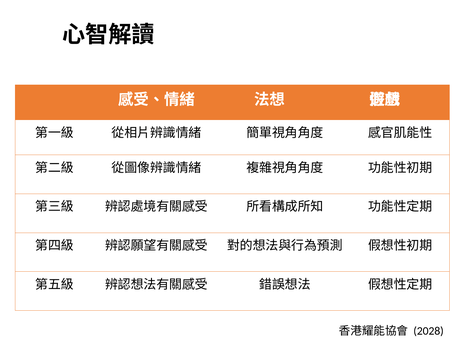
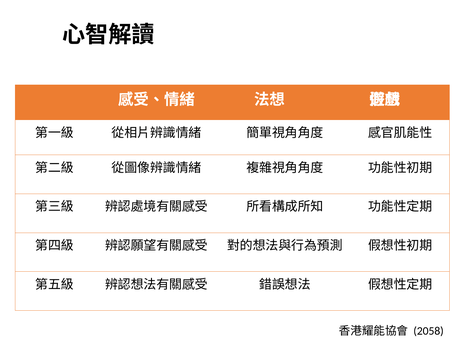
2028: 2028 -> 2058 (429, 331)
